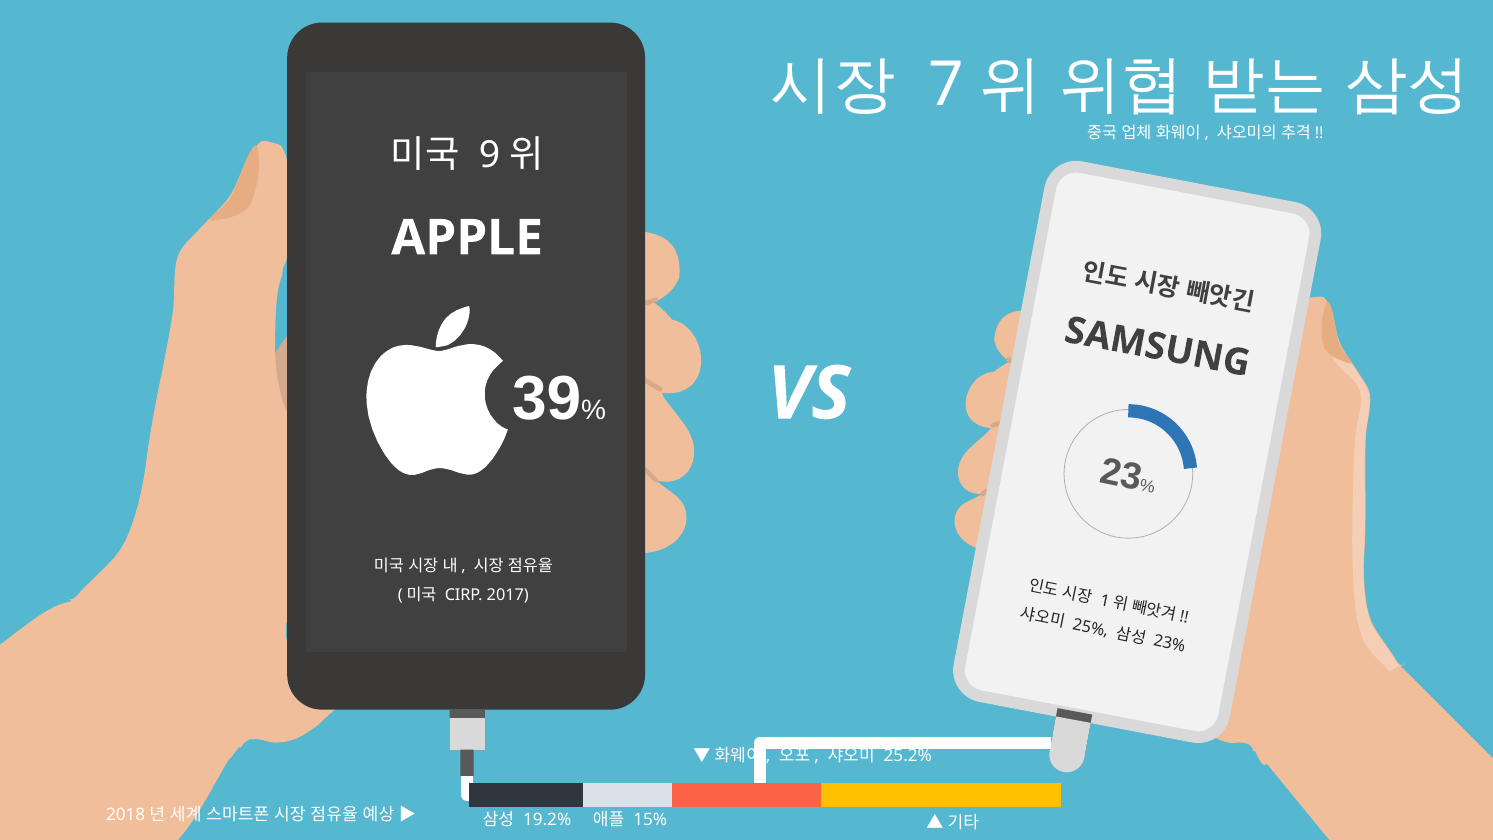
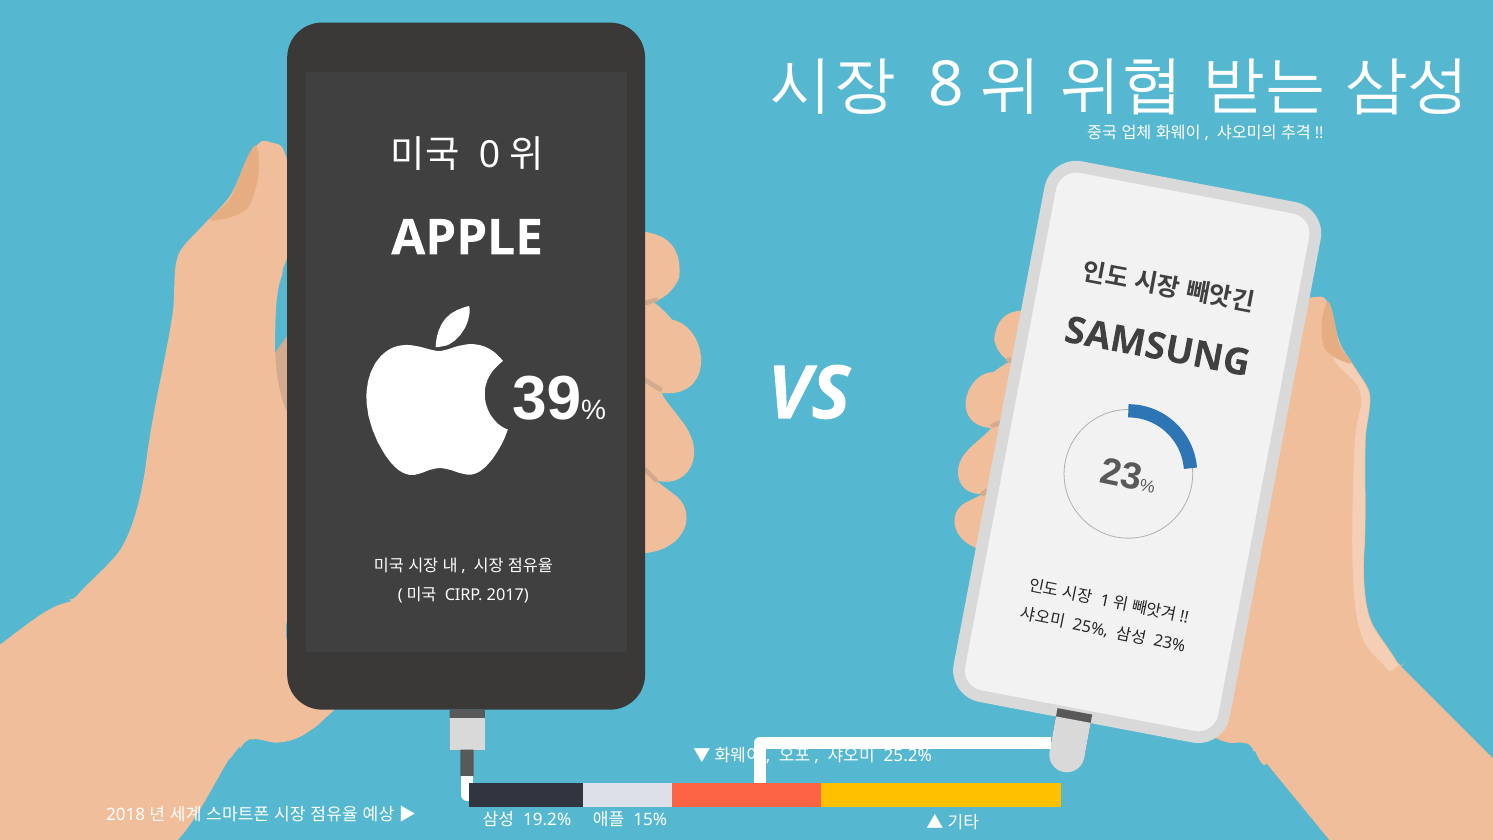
7: 7 -> 8 (946, 85)
9: 9 -> 0 (490, 155)
